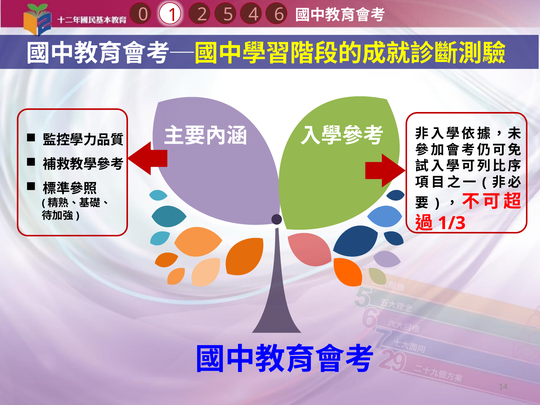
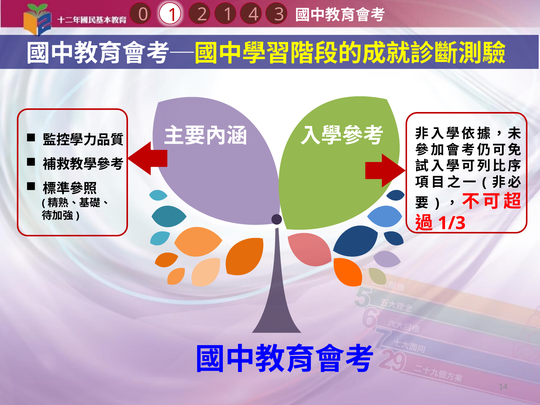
6: 6 -> 3 (279, 14)
1 5: 5 -> 1 (228, 14)
